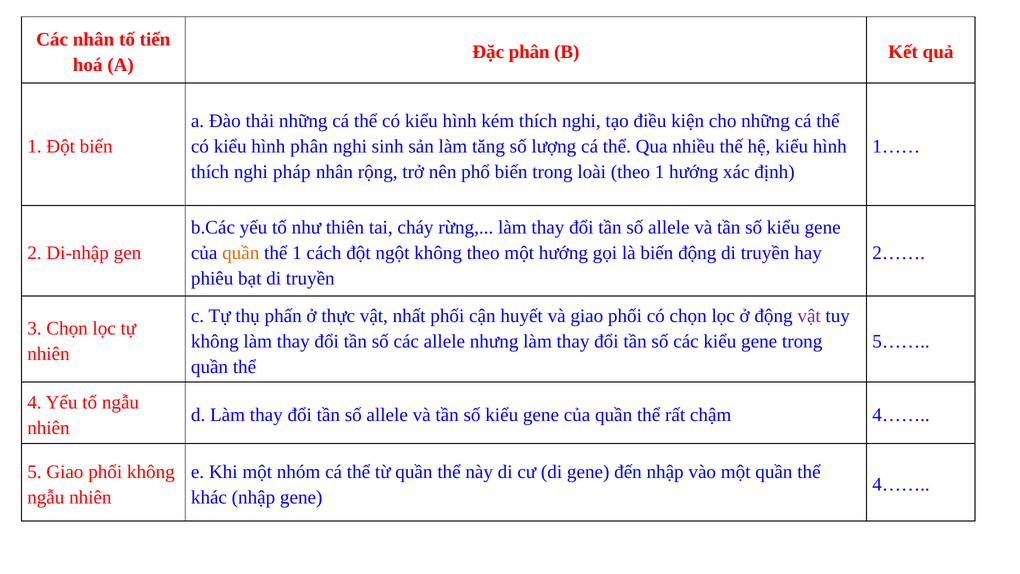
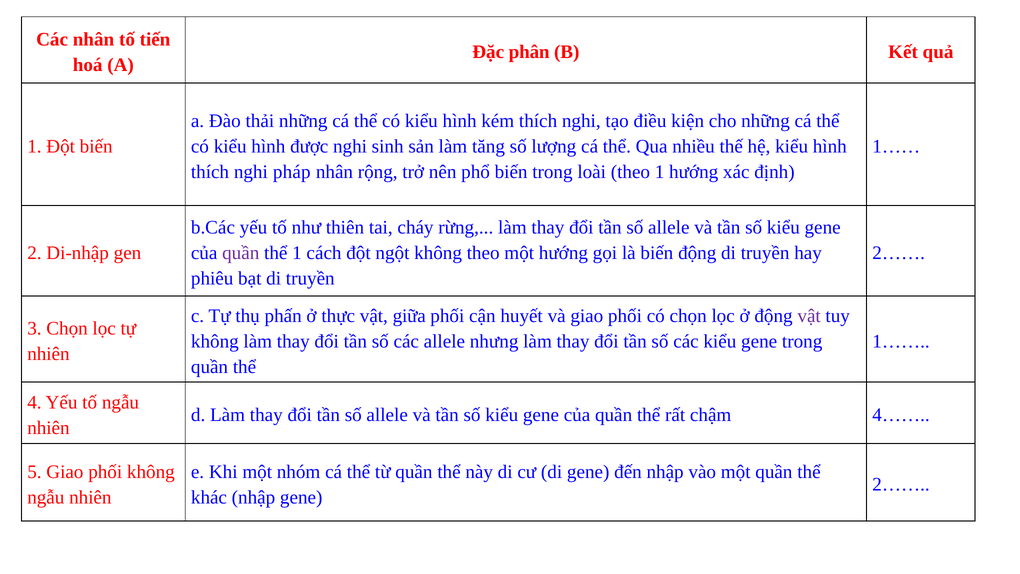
hình phân: phân -> được (309, 146)
quần colour: orange -> purple (241, 253)
nhất: nhất -> giữa (409, 316)
5……: 5…… -> 1…… (901, 341)
4……: 4…… -> 2…… (901, 484)
